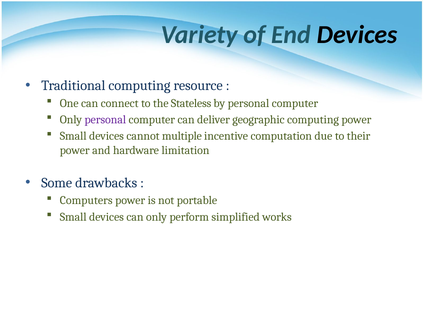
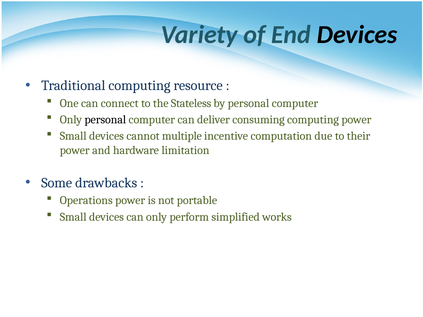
personal colour: purple -> black (105, 120)
geographic: geographic -> consuming (259, 120)
Computers: Computers -> Operations (86, 201)
